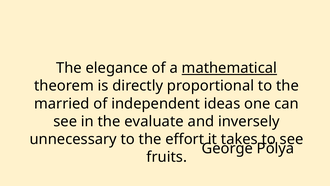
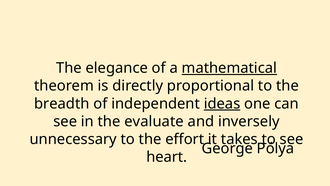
married: married -> breadth (62, 103)
ideas underline: none -> present (222, 103)
fruits: fruits -> heart (167, 157)
